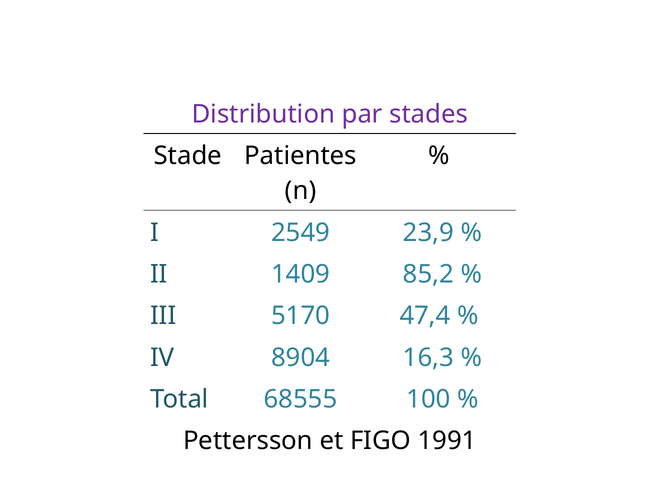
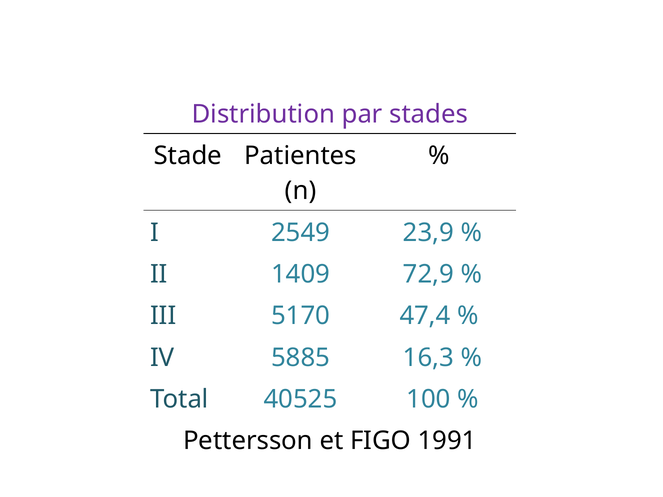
85,2: 85,2 -> 72,9 (428, 274)
8904: 8904 -> 5885 (301, 358)
68555: 68555 -> 40525 (301, 399)
